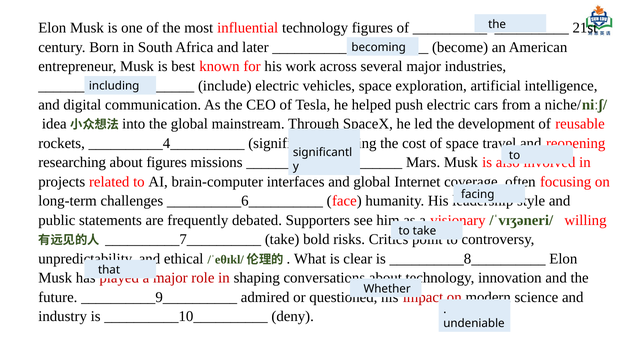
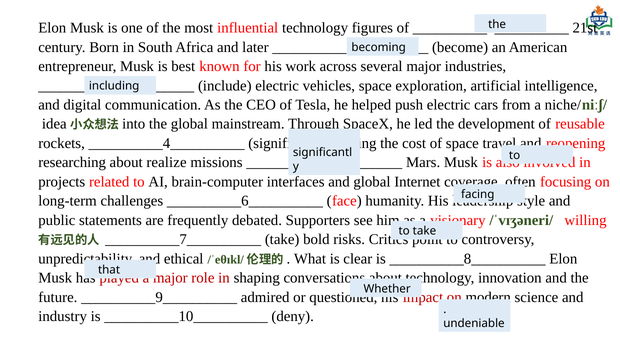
about figures: figures -> realize (167, 162)
